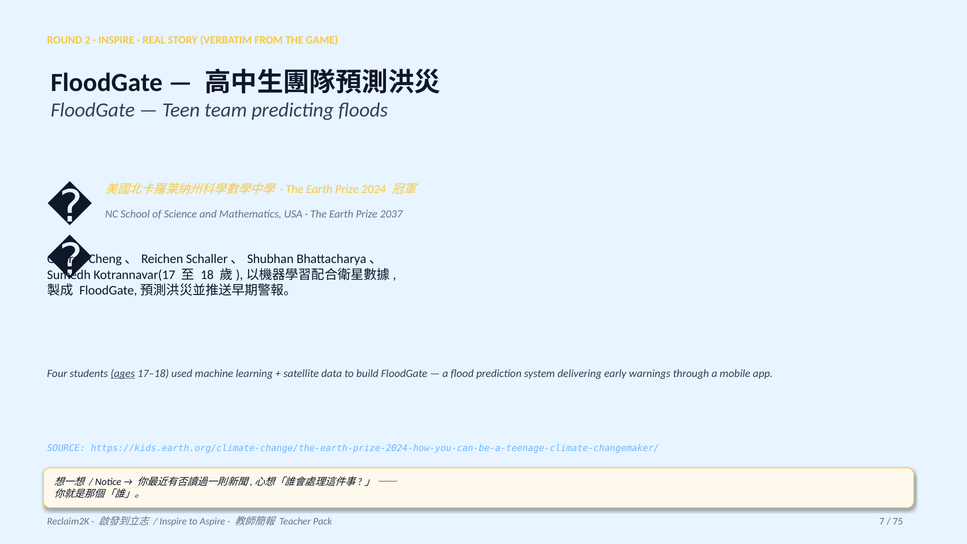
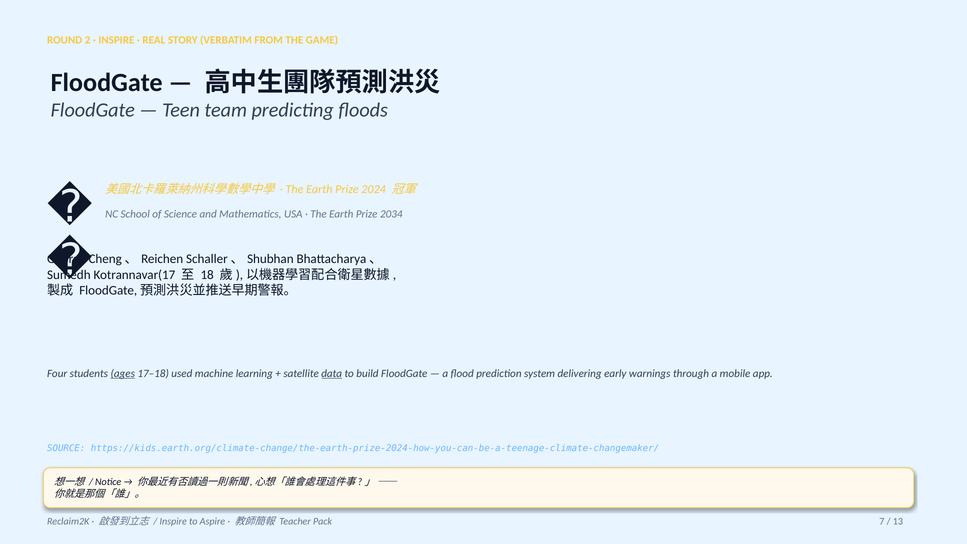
2037: 2037 -> 2034 (391, 214)
data underline: none -> present (332, 374)
75: 75 -> 13 (898, 522)
